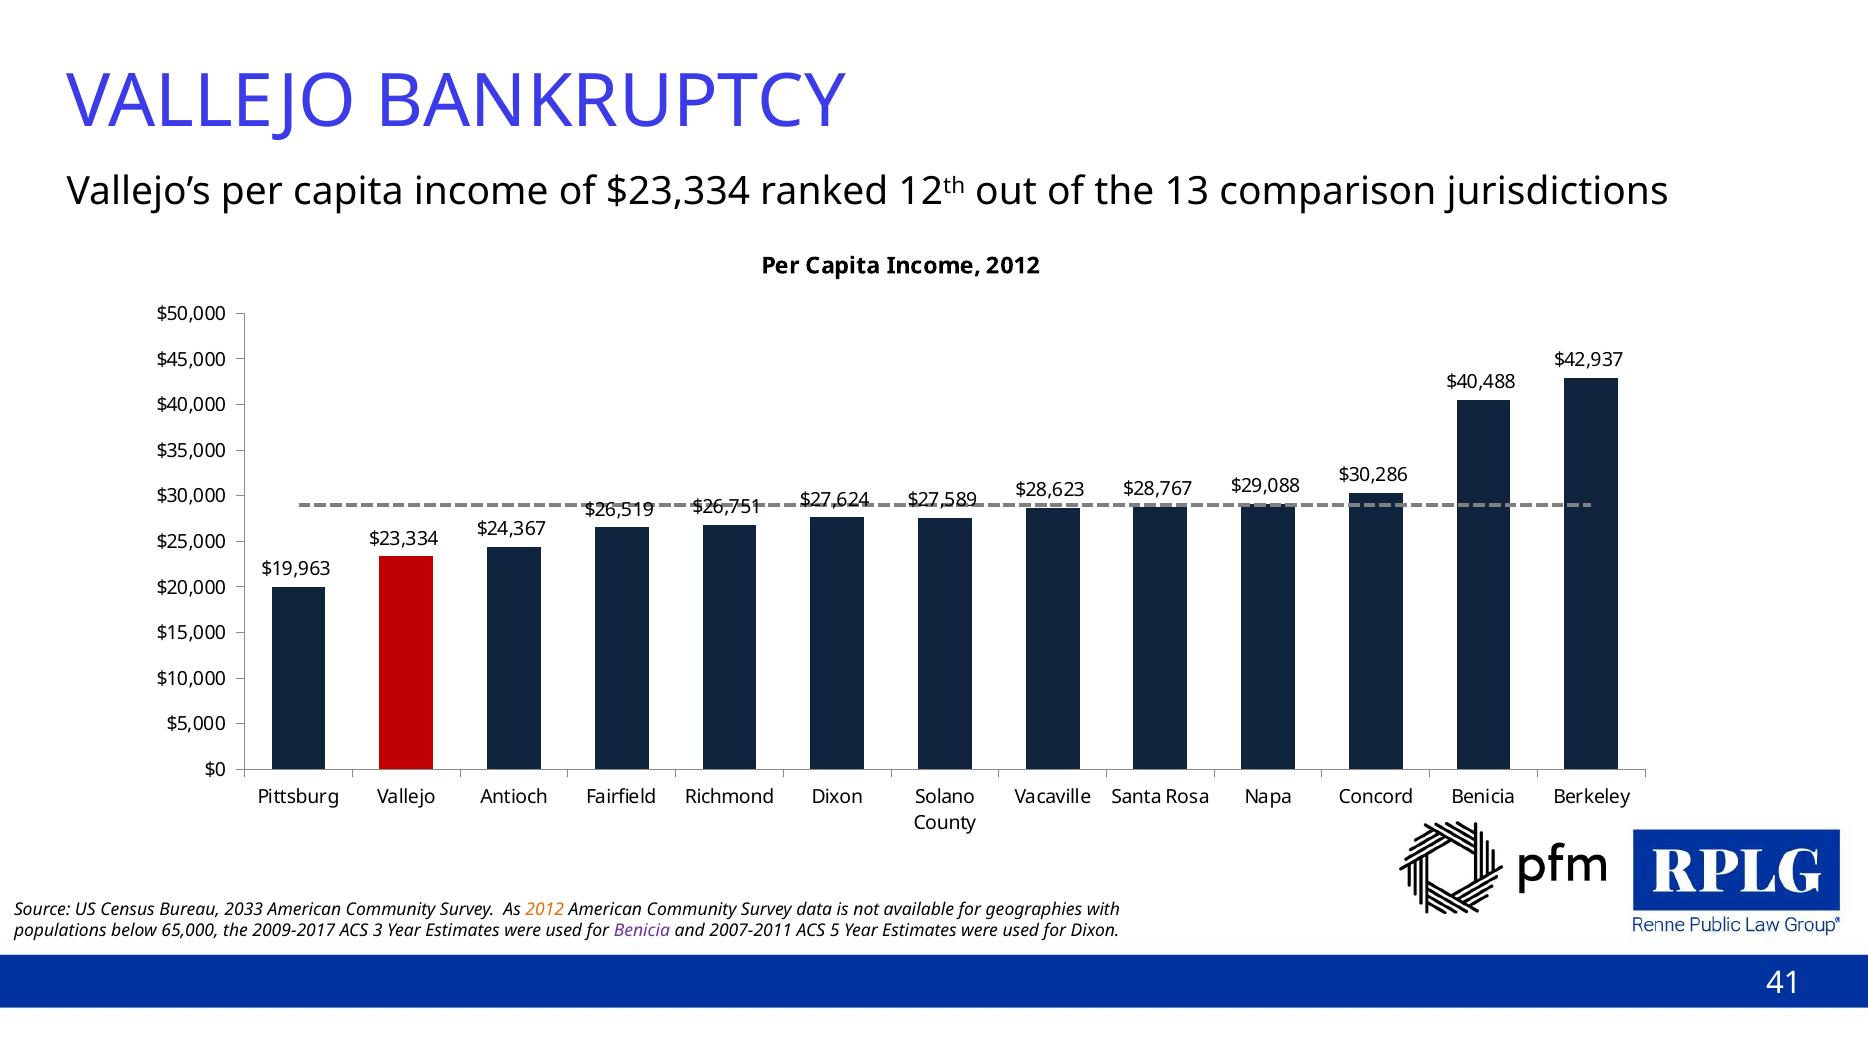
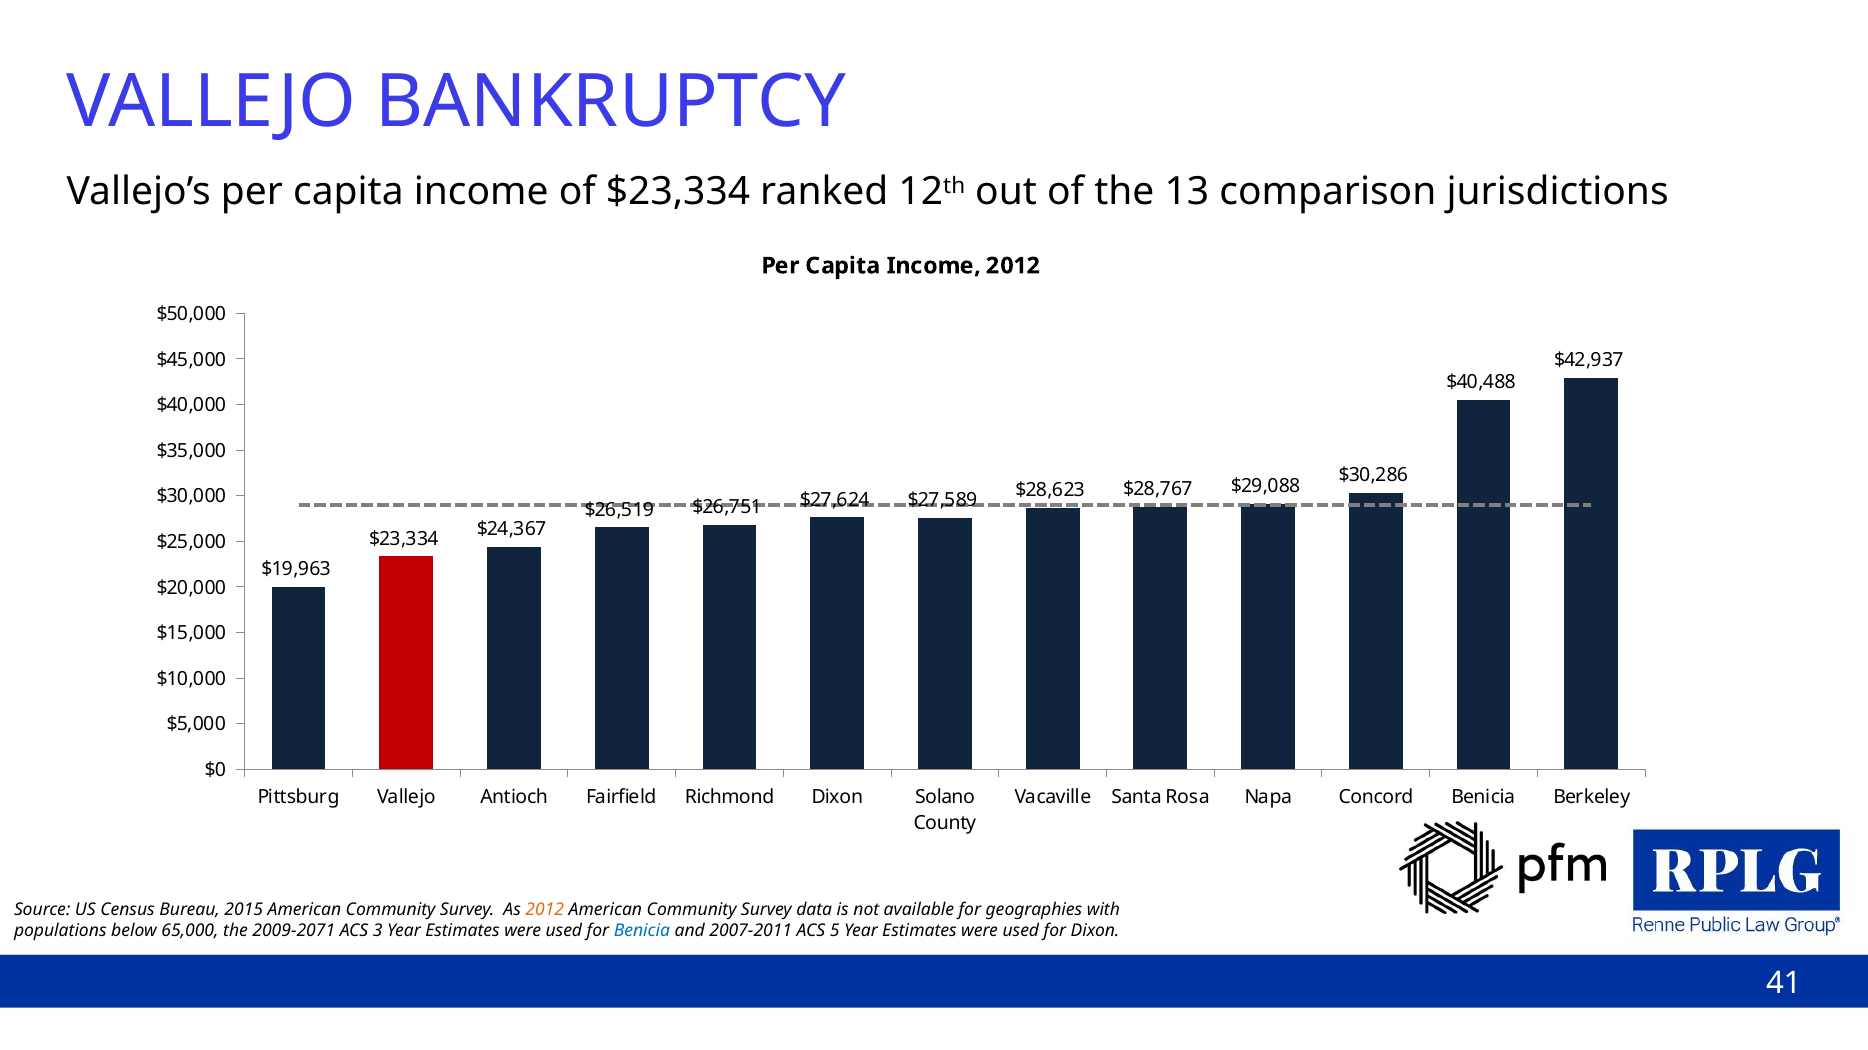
2033: 2033 -> 2015 (244, 911)
2009-2017: 2009-2017 -> 2009-2071 (294, 932)
Benicia colour: purple -> blue (642, 932)
